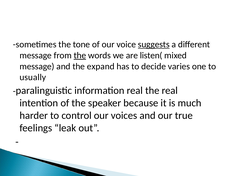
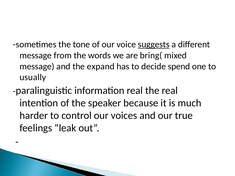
the underline: present -> none (80, 55)
listen(: listen( -> bring( (151, 55)
varies: varies -> spend (179, 66)
